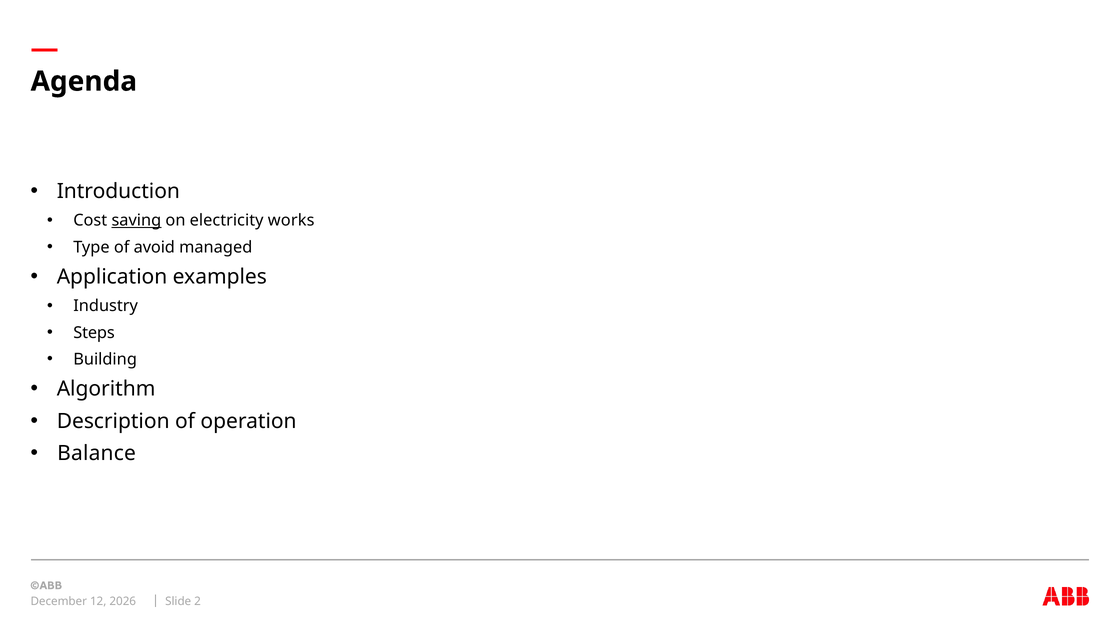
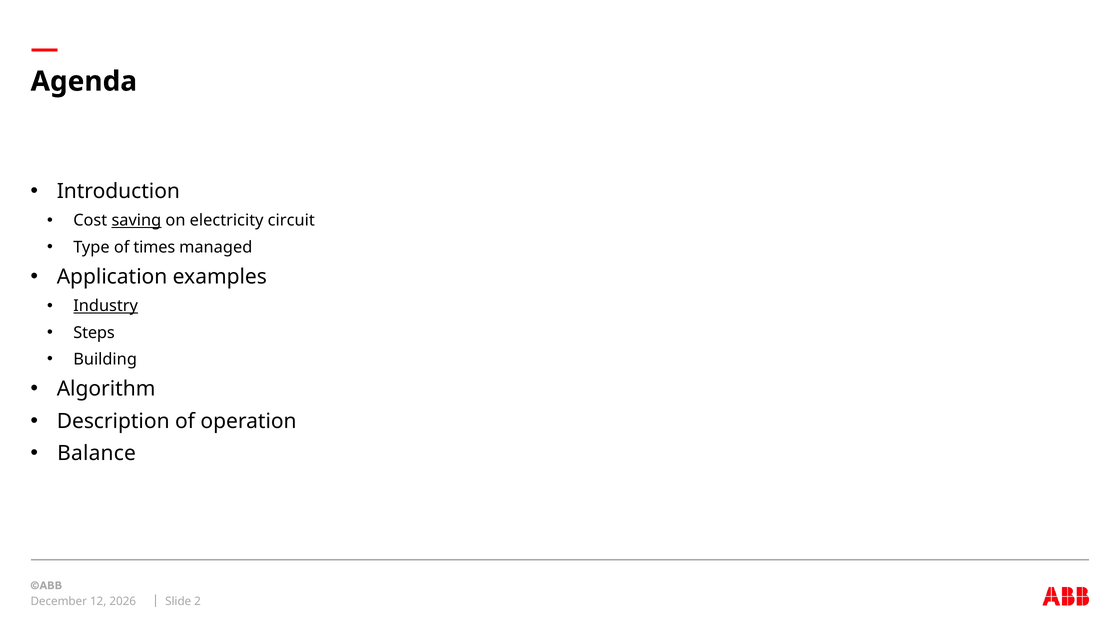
works: works -> circuit (291, 221)
avoid: avoid -> times (154, 247)
Industry underline: none -> present (106, 306)
